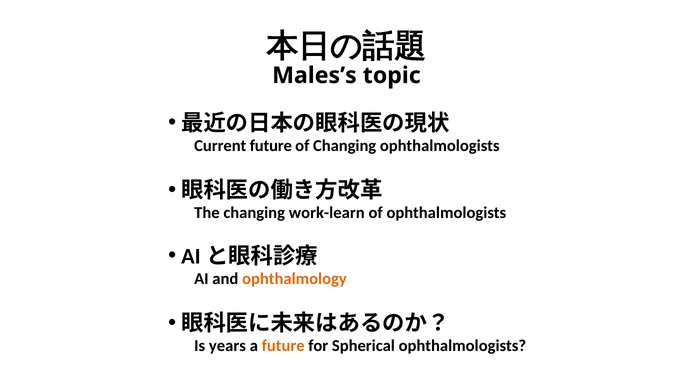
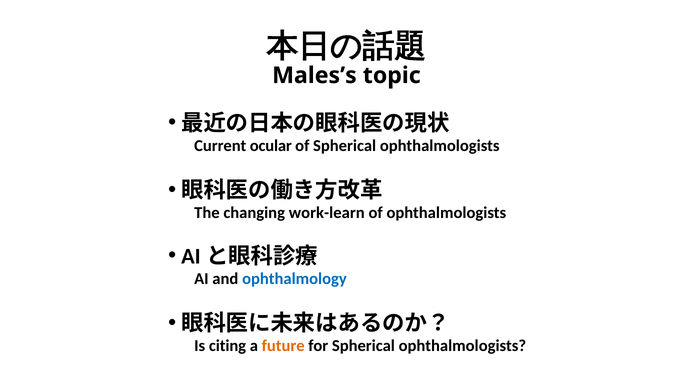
Current future: future -> ocular (271, 146)
of Changing: Changing -> Spherical (345, 146)
ophthalmology colour: orange -> blue (294, 278)
years: years -> citing (228, 346)
